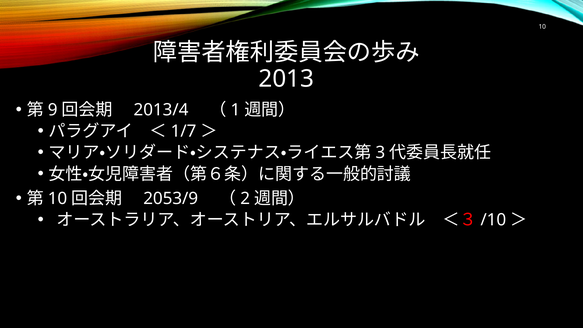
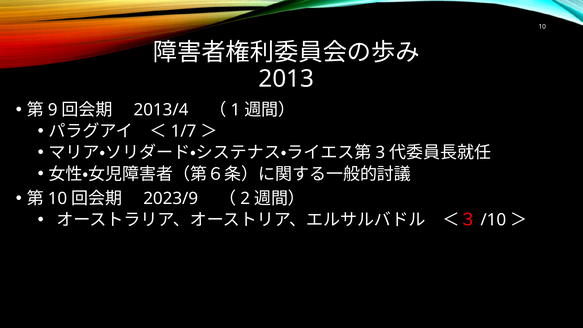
2053/9: 2053/9 -> 2023/9 (171, 198)
